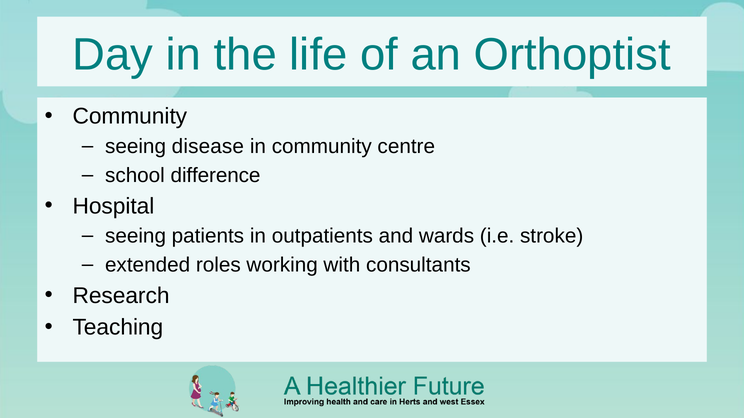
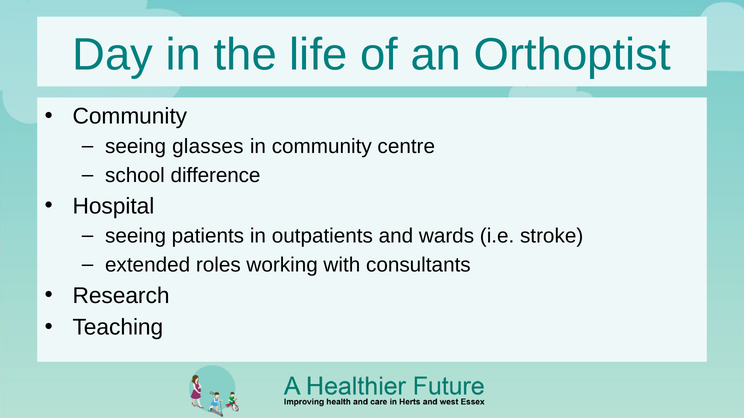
disease: disease -> glasses (208, 147)
